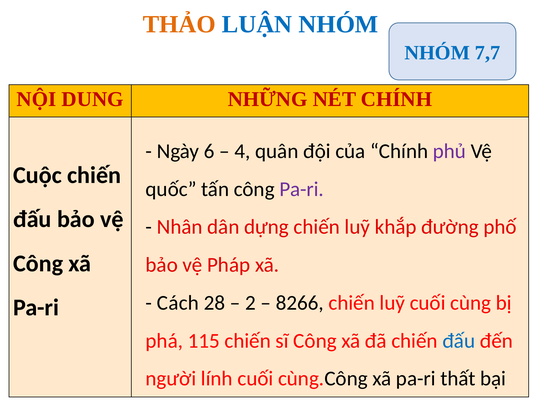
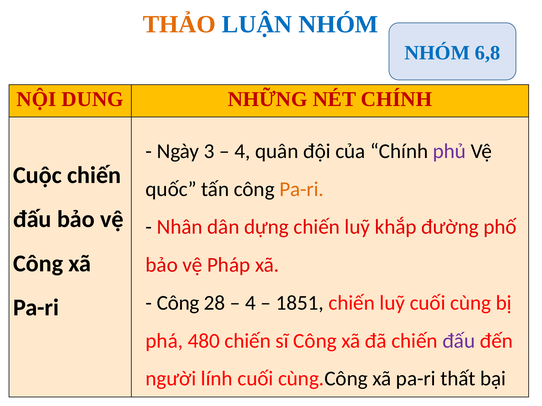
7,7: 7,7 -> 6,8 (488, 53)
6: 6 -> 3 (209, 151)
Pa-ri colour: purple -> orange (302, 189)
Cách: Cách -> Công (178, 303)
2: 2 -> 4 (250, 303)
8266: 8266 -> 1851 (300, 303)
115: 115 -> 480 (204, 341)
đấu colour: blue -> purple (459, 341)
